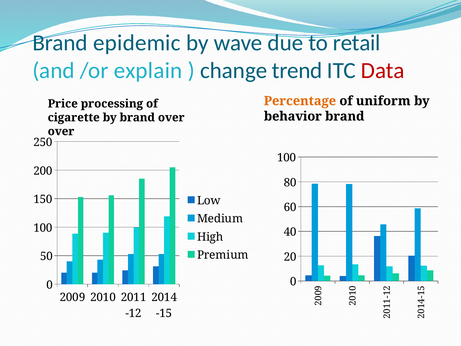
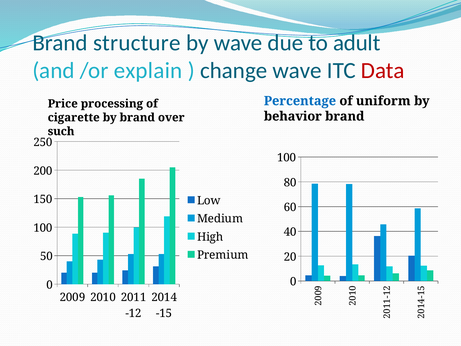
epidemic: epidemic -> structure (137, 43)
retail: retail -> adult (357, 43)
change trend: trend -> wave (297, 71)
Percentage colour: orange -> blue (300, 101)
over: over -> such (61, 131)
